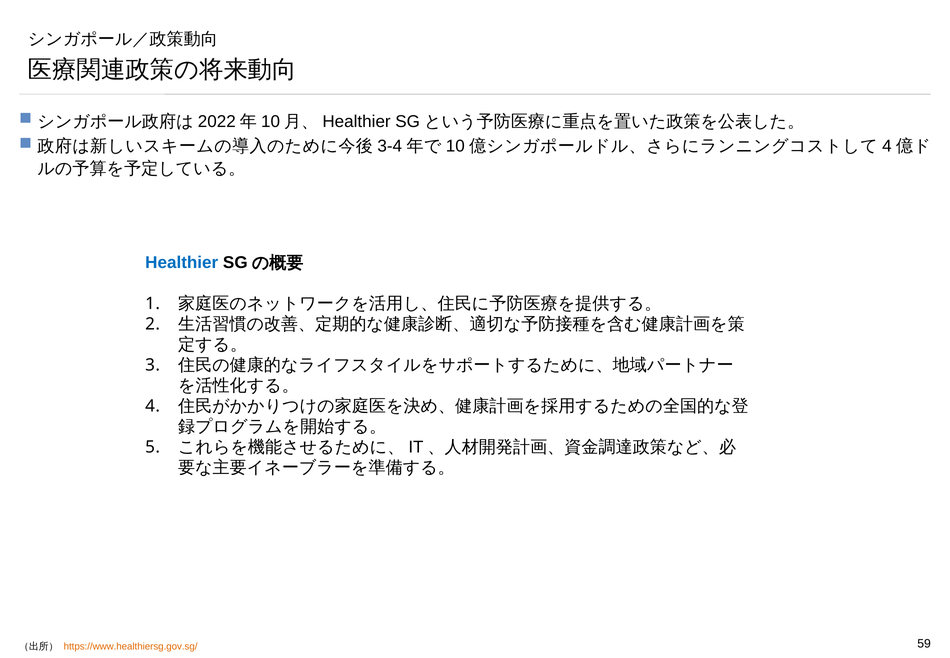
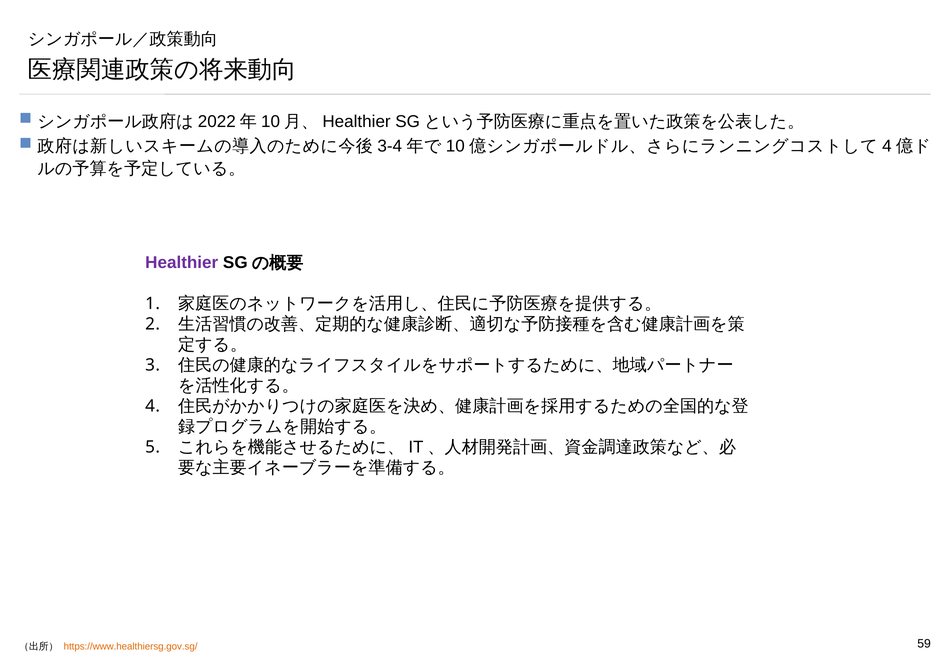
Healthier colour: blue -> purple (182, 262)
